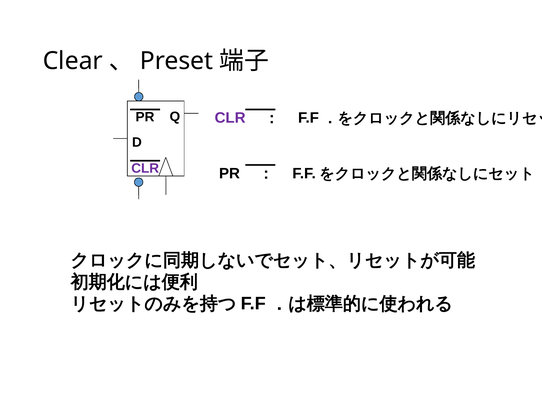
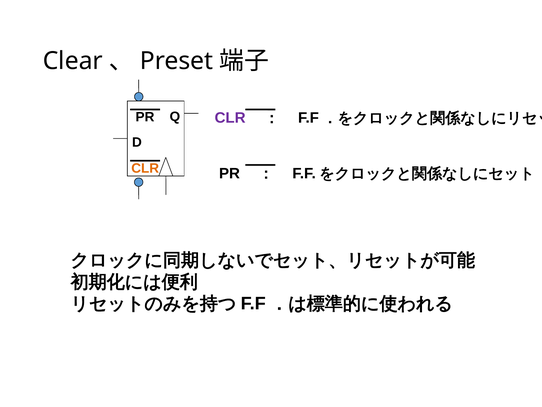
CLR colour: purple -> orange (145, 168)
